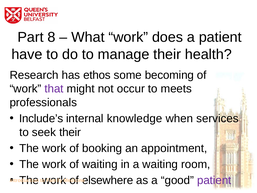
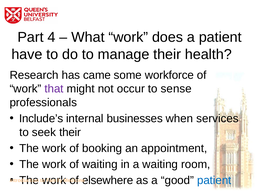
8: 8 -> 4 (51, 37)
ethos: ethos -> came (97, 75)
becoming: becoming -> workforce (169, 75)
meets: meets -> sense (176, 89)
knowledge: knowledge -> businesses (135, 118)
patient colour: purple -> blue (214, 180)
